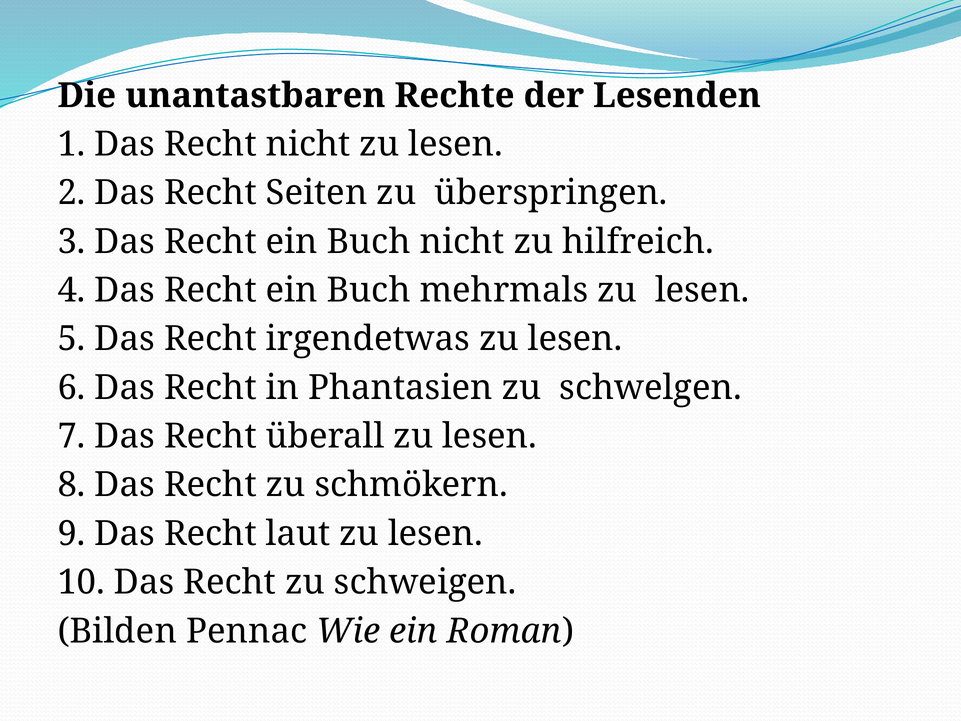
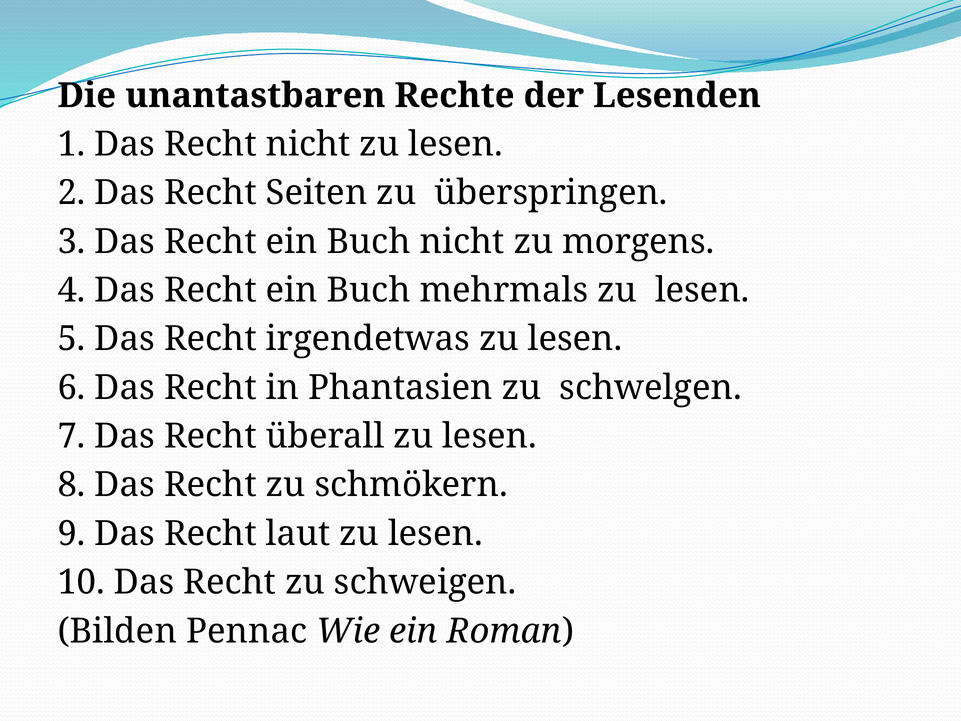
hilfreich: hilfreich -> morgens (638, 242)
